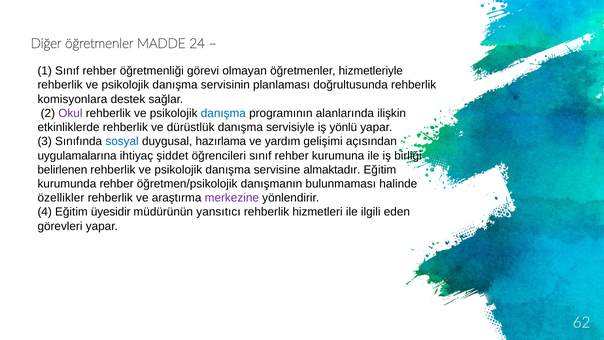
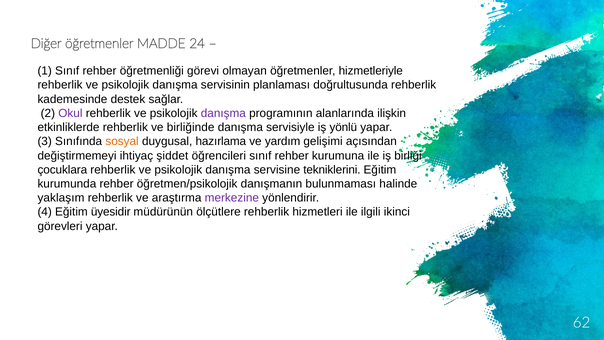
komisyonlara: komisyonlara -> kademesinde (72, 99)
danışma colour: blue -> purple (223, 113)
dürüstlük: dürüstlük -> birliğinde (191, 127)
sosyal colour: blue -> orange (122, 141)
uygulamalarına: uygulamalarına -> değiştirmemeyi (77, 156)
belirlenen: belirlenen -> çocuklara (62, 170)
almaktadır: almaktadır -> tekniklerini (332, 170)
özellikler: özellikler -> yaklaşım (61, 198)
yansıtıcı: yansıtıcı -> ölçütlere (219, 212)
eden: eden -> ikinci (397, 212)
